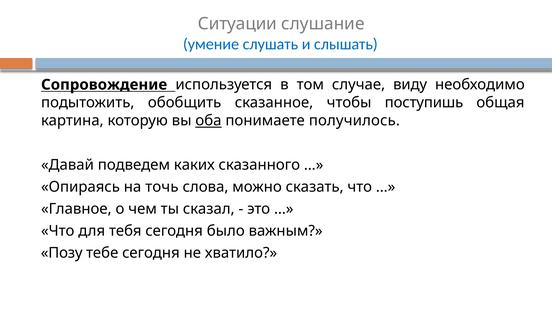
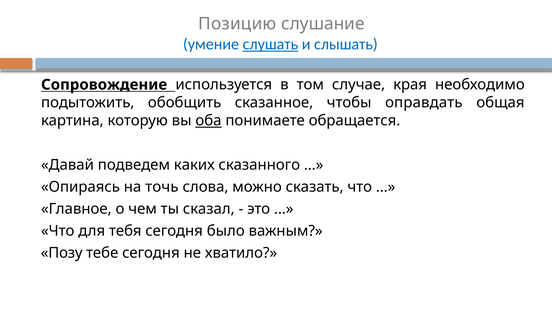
Ситуации: Ситуации -> Позицию (237, 24)
слушать underline: none -> present (270, 44)
виду: виду -> края (410, 85)
поступишь: поступишь -> оправдать (424, 103)
получилось: получилось -> обращается (354, 120)
